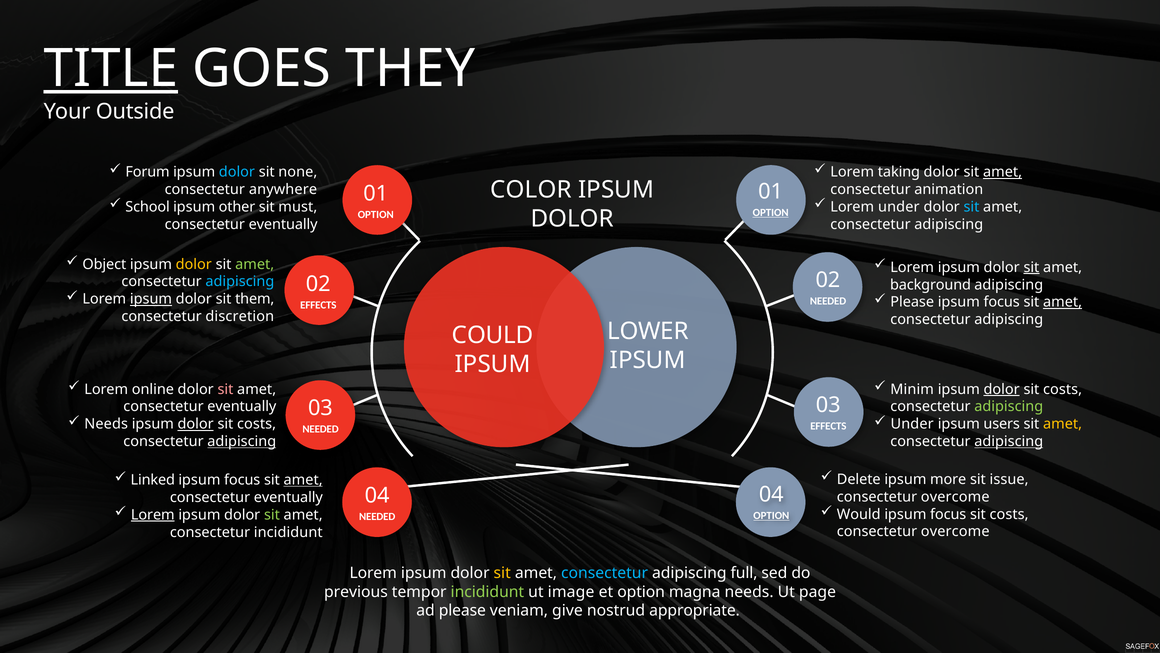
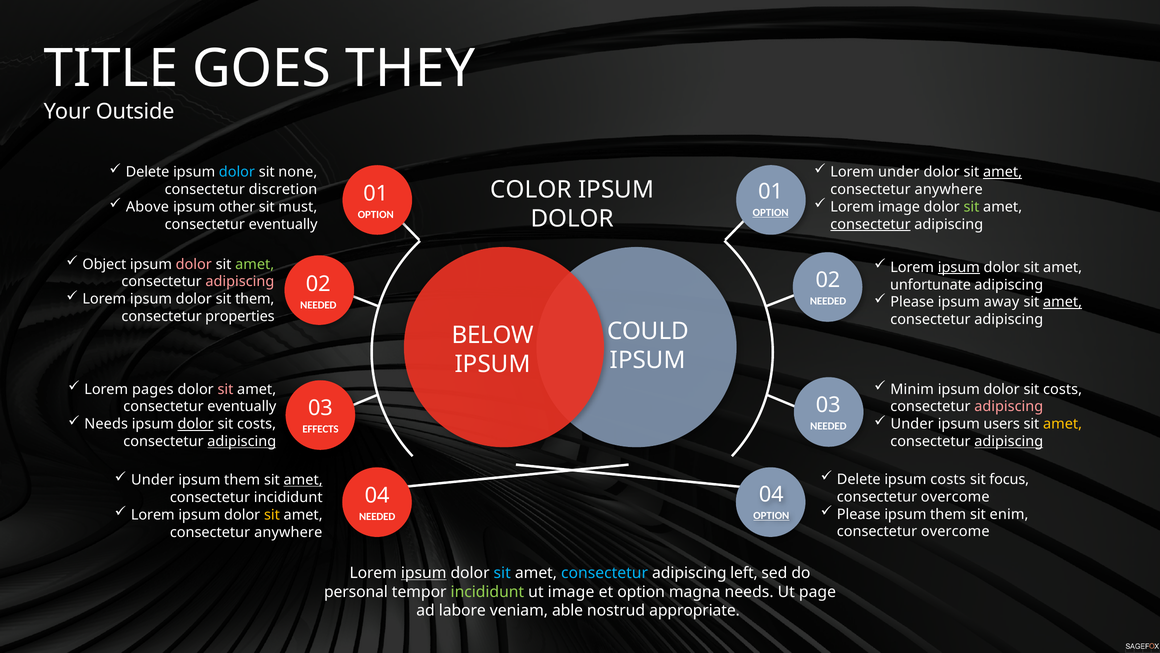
TITLE underline: present -> none (111, 69)
Forum: Forum -> Delete (148, 172)
Lorem taking: taking -> under (899, 172)
anywhere: anywhere -> discretion (283, 189)
animation: animation -> anywhere (949, 189)
School: School -> Above (147, 207)
Lorem under: under -> image (899, 207)
sit colour: light blue -> light green (971, 207)
consectetur underline: none -> present (870, 224)
dolor colour: yellow -> pink (194, 264)
ipsum underline: none -> present (959, 267)
sit underline: present -> none (1031, 267)
adipiscing colour: light blue -> pink (240, 281)
background: background -> unfortunate (931, 285)
ipsum underline: present -> none (151, 299)
focus: focus -> away (1002, 302)
EFFECTS: EFFECTS -> NEEDED (318, 305)
discretion: discretion -> properties (240, 316)
LOWER: LOWER -> COULD (648, 331)
COULD: COULD -> BELOW (493, 335)
online: online -> pages (153, 389)
dolor underline: present -> none (1002, 389)
adipiscing colour: light green -> pink (1009, 406)
EFFECTS: EFFECTS -> NEEDED (828, 426)
NEEDED: NEEDED -> EFFECTS (321, 429)
ipsum more: more -> costs (948, 479)
issue: issue -> focus (1009, 479)
Linked: Linked -> Under (153, 480)
focus: focus -> them (242, 480)
eventually: eventually -> incididunt (288, 497)
Would: Would -> Please (859, 514)
focus: focus -> them (948, 514)
costs: costs -> enim (1009, 514)
Lorem underline: present -> none (153, 514)
sit colour: light green -> yellow (272, 514)
incididunt: incididunt -> anywhere (288, 532)
ipsum underline: none -> present (424, 573)
sit colour: yellow -> light blue (502, 573)
full: full -> left (744, 573)
previous: previous -> personal (356, 591)
ad please: please -> labore (462, 610)
give: give -> able (568, 610)
